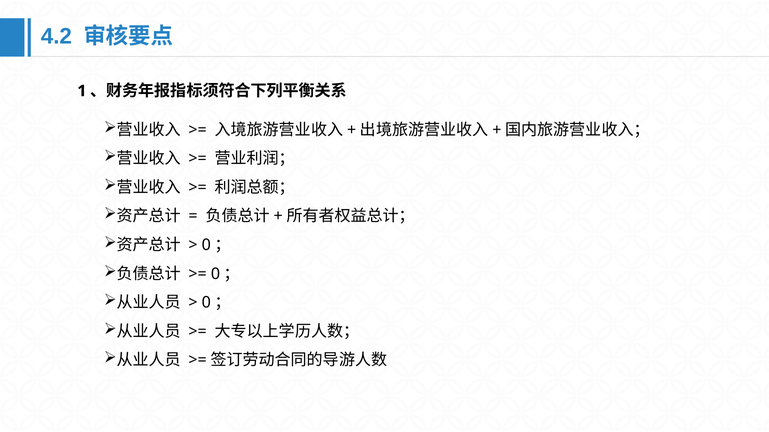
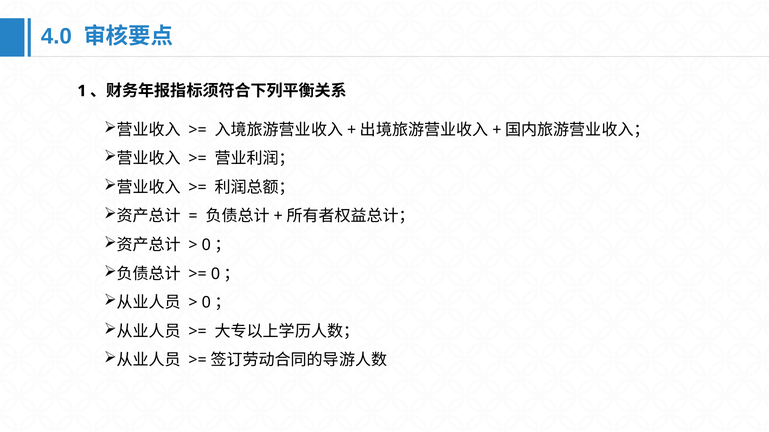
4.2: 4.2 -> 4.0 (56, 36)
